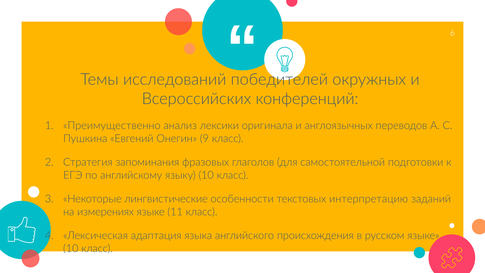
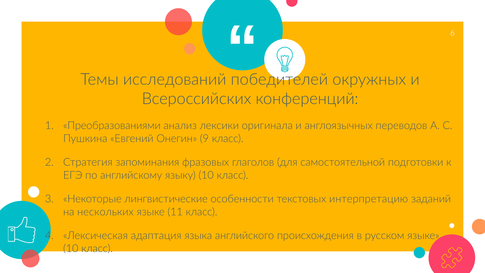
Преимущественно: Преимущественно -> Преобразованиями (112, 125)
измерениях: измерениях -> нескольких (105, 212)
